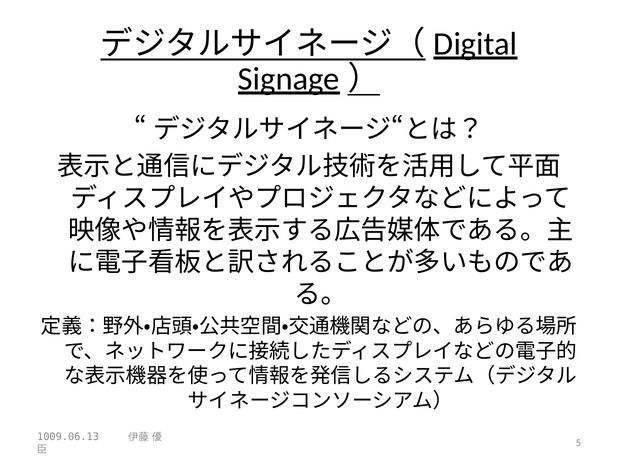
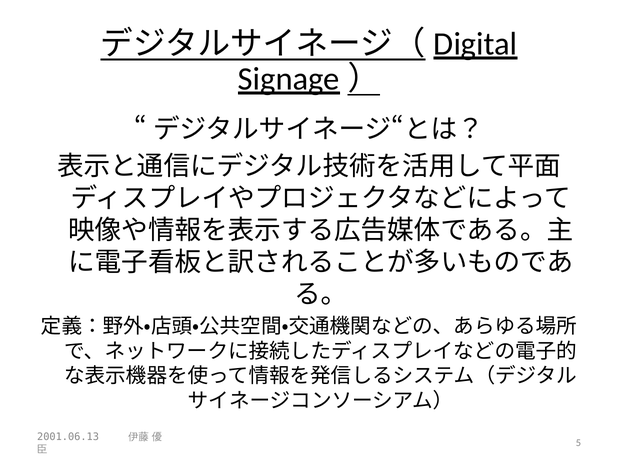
1009.06.13: 1009.06.13 -> 2001.06.13 (68, 436)
